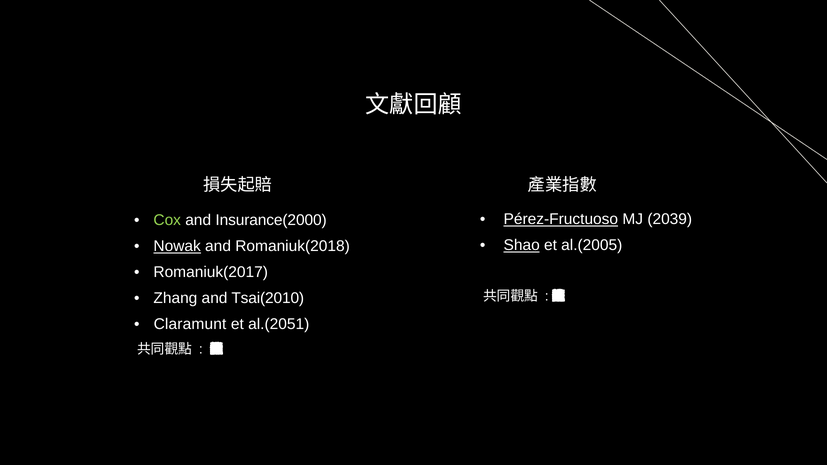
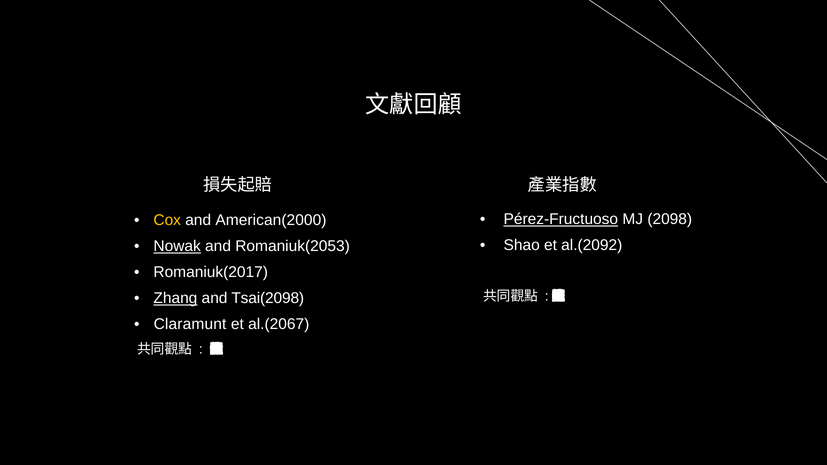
2039: 2039 -> 2098 (670, 219)
Cox colour: light green -> yellow (167, 220)
Insurance(2000: Insurance(2000 -> American(2000 (271, 220)
Shao underline: present -> none (522, 245)
al.(2005: al.(2005 -> al.(2092 (592, 245)
Romaniuk(2018: Romaniuk(2018 -> Romaniuk(2053 (293, 246)
Zhang underline: none -> present (175, 298)
Tsai(2010: Tsai(2010 -> Tsai(2098 (268, 298)
al.(2051: al.(2051 -> al.(2067 (279, 324)
